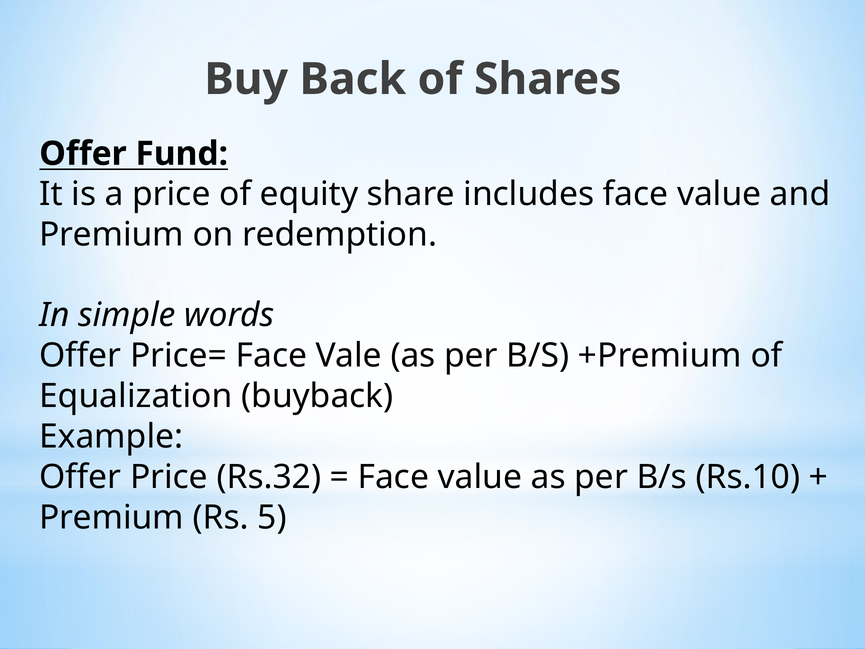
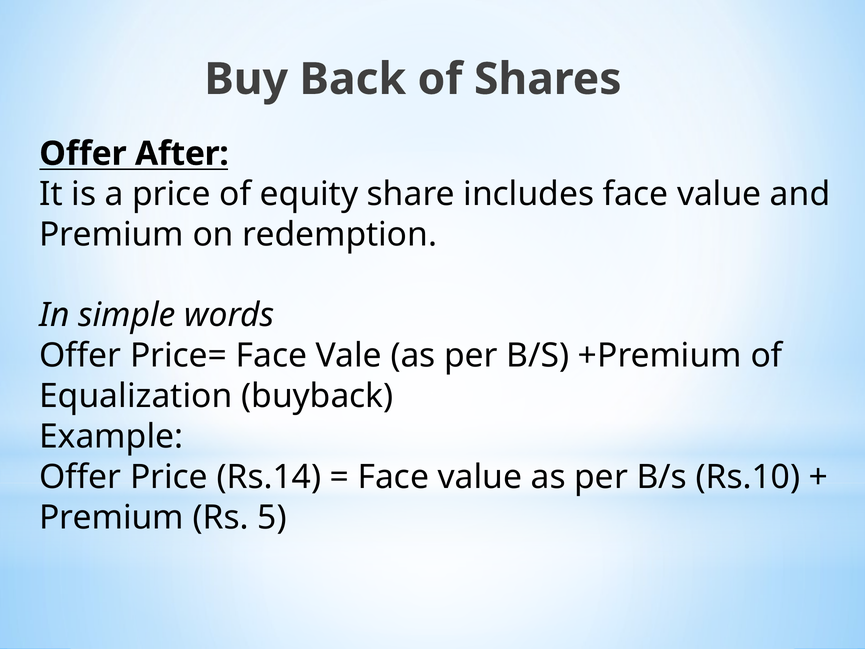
Fund: Fund -> After (182, 154)
Rs.32: Rs.32 -> Rs.14 (269, 477)
